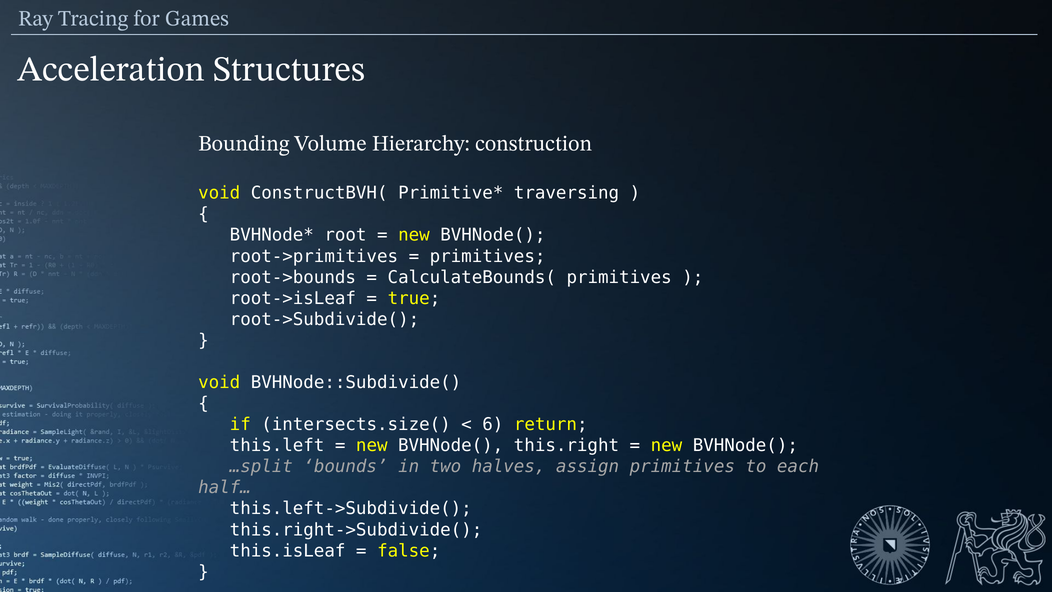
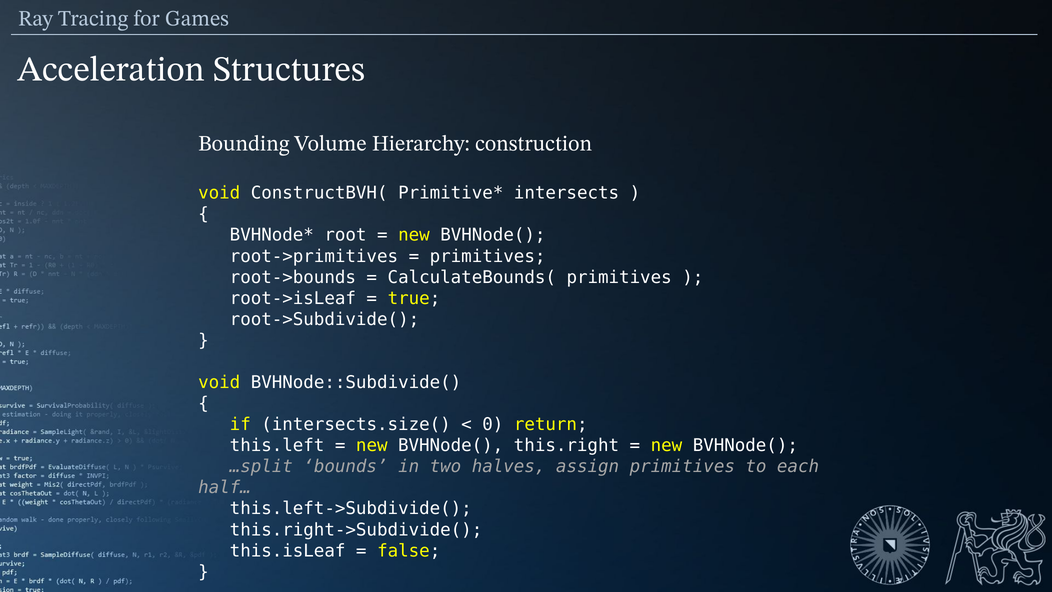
traversing: traversing -> intersects (567, 193)
6: 6 -> 0 (493, 424)
